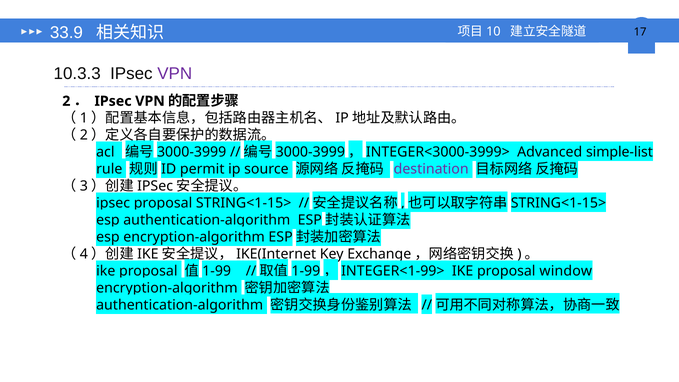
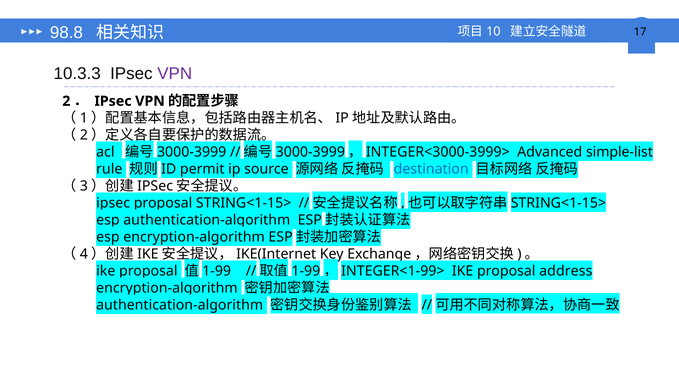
33.9: 33.9 -> 98.8 (66, 33)
destination colour: purple -> blue (431, 169)
window: window -> address (566, 271)
